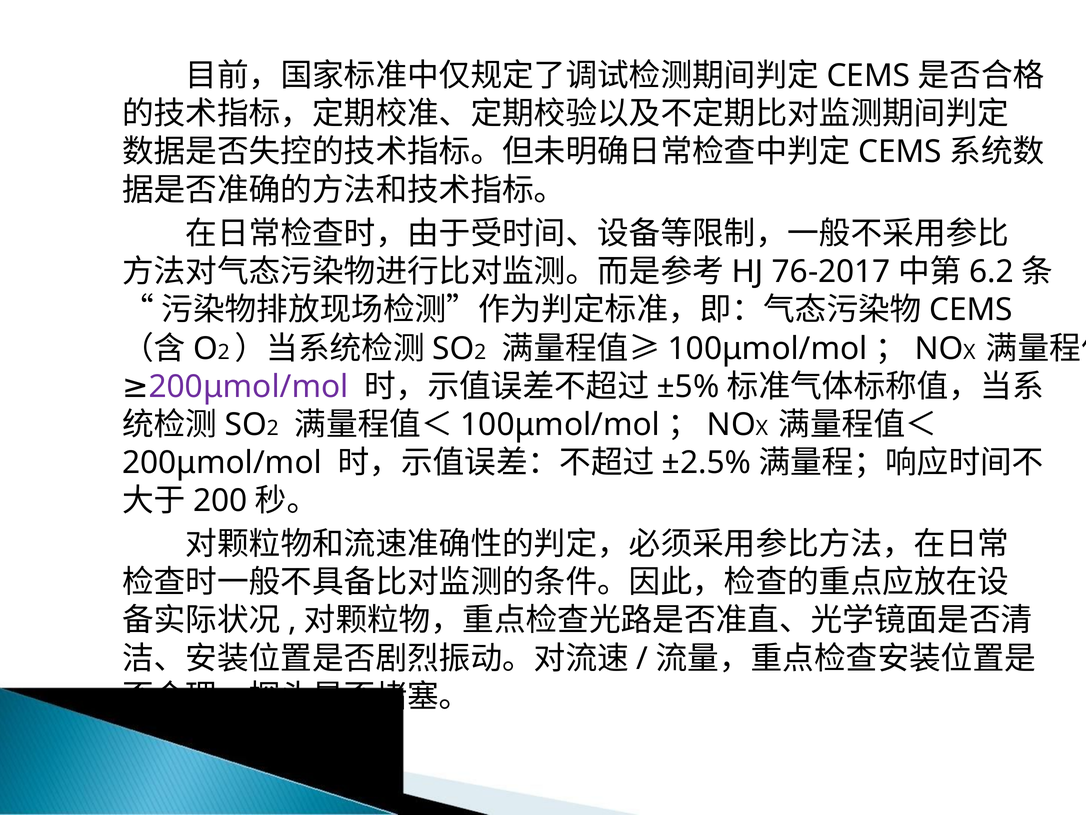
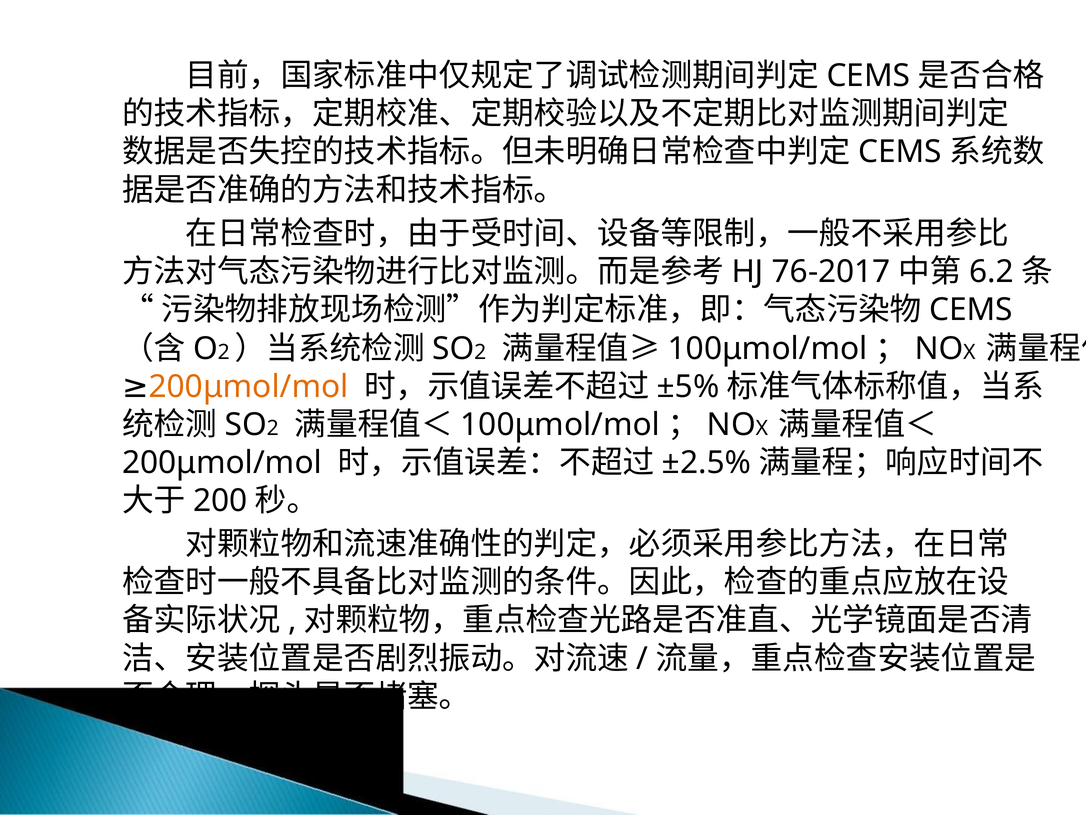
200μmol/mol colour: purple -> orange (249, 386)
